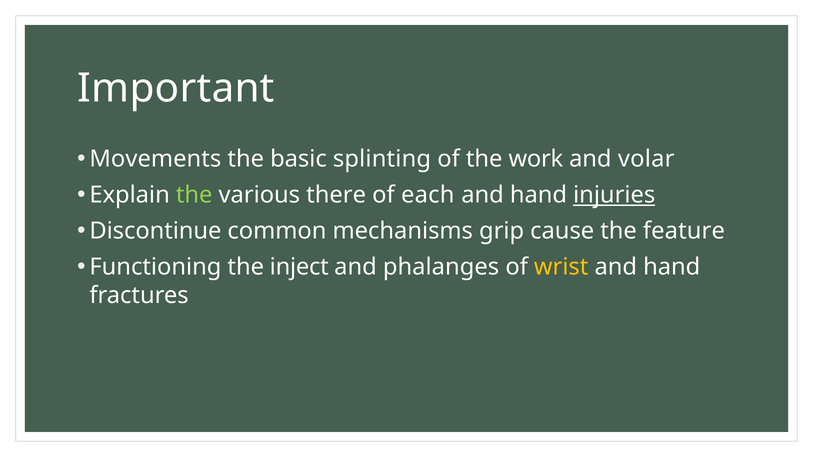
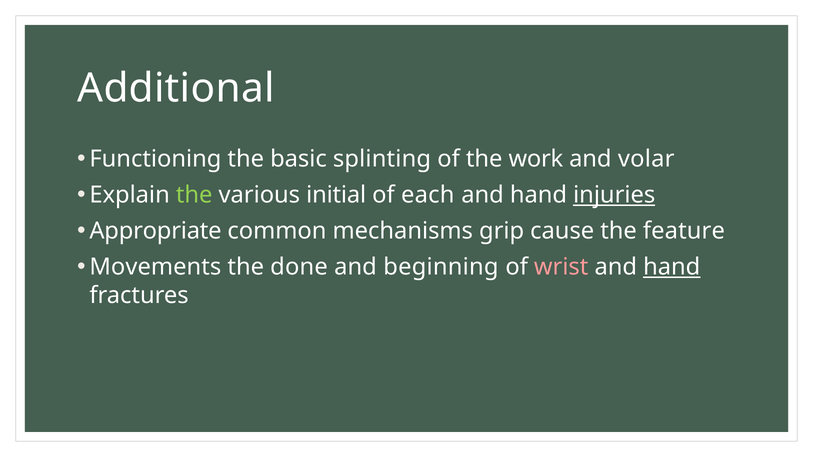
Important: Important -> Additional (176, 88)
Movements: Movements -> Functioning (155, 159)
there: there -> initial (336, 195)
Discontinue: Discontinue -> Appropriate (156, 231)
Functioning: Functioning -> Movements (155, 267)
inject: inject -> done (299, 267)
phalanges: phalanges -> beginning (441, 267)
wrist colour: yellow -> pink (561, 267)
hand underline: none -> present (672, 267)
